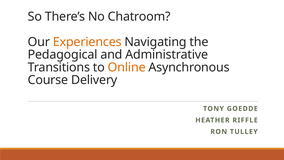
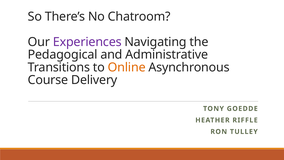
Experiences colour: orange -> purple (87, 42)
